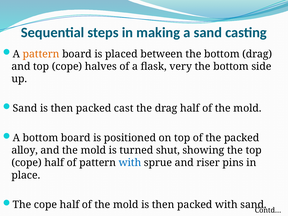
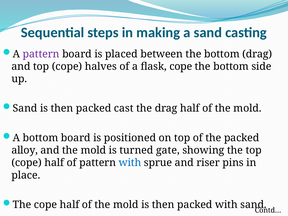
pattern colour: orange -> purple (41, 54)
flask very: very -> cope (181, 66)
shut: shut -> gate (168, 150)
